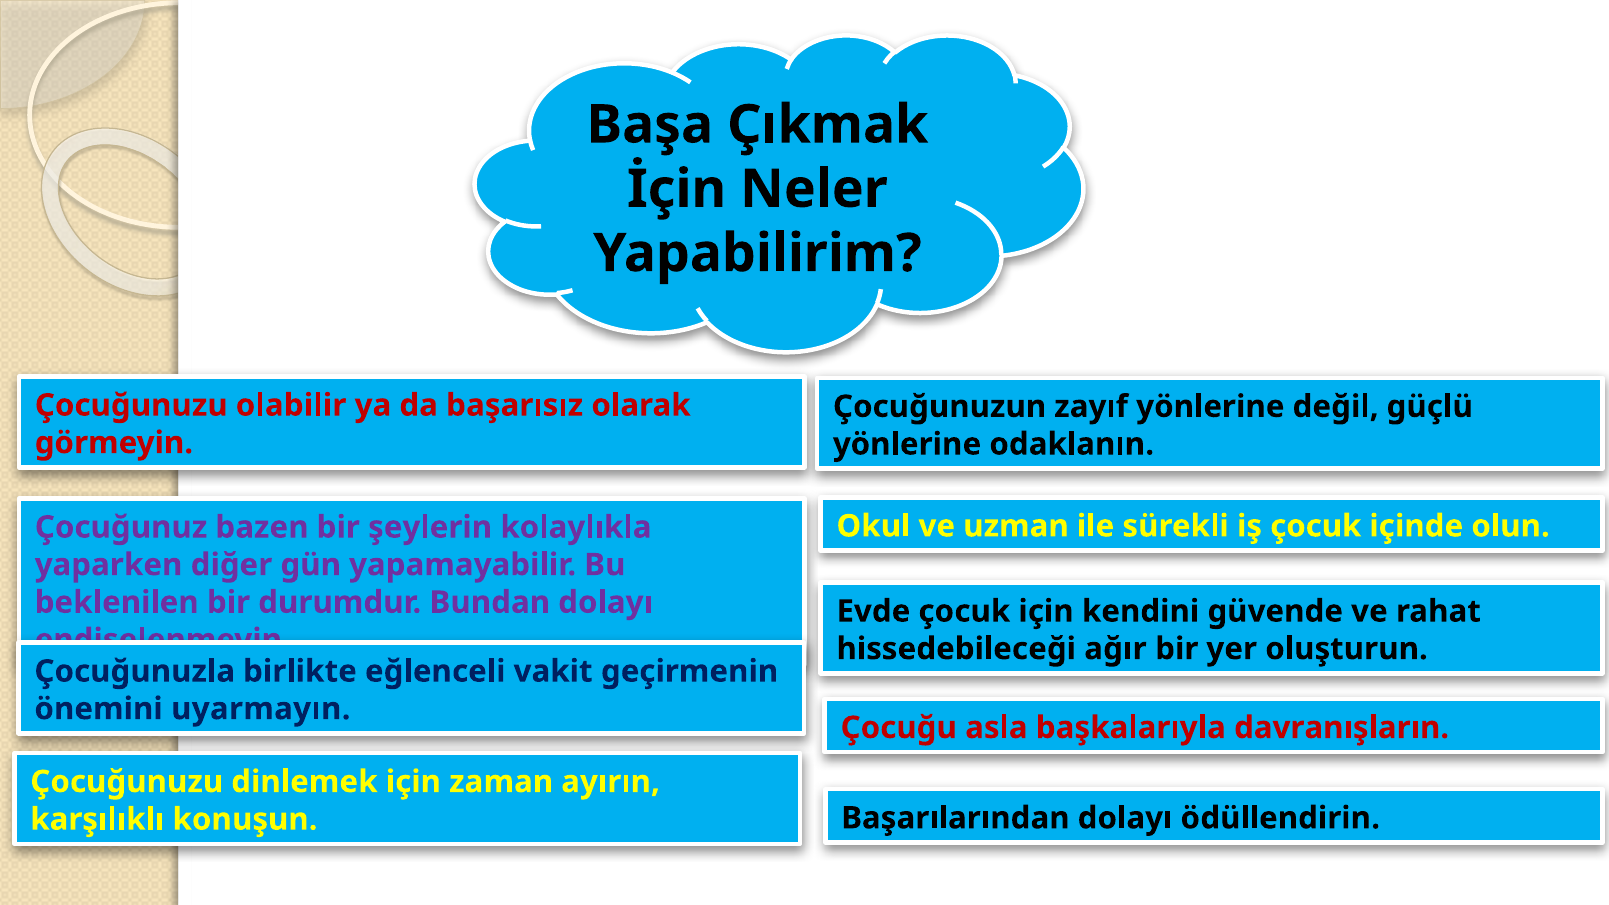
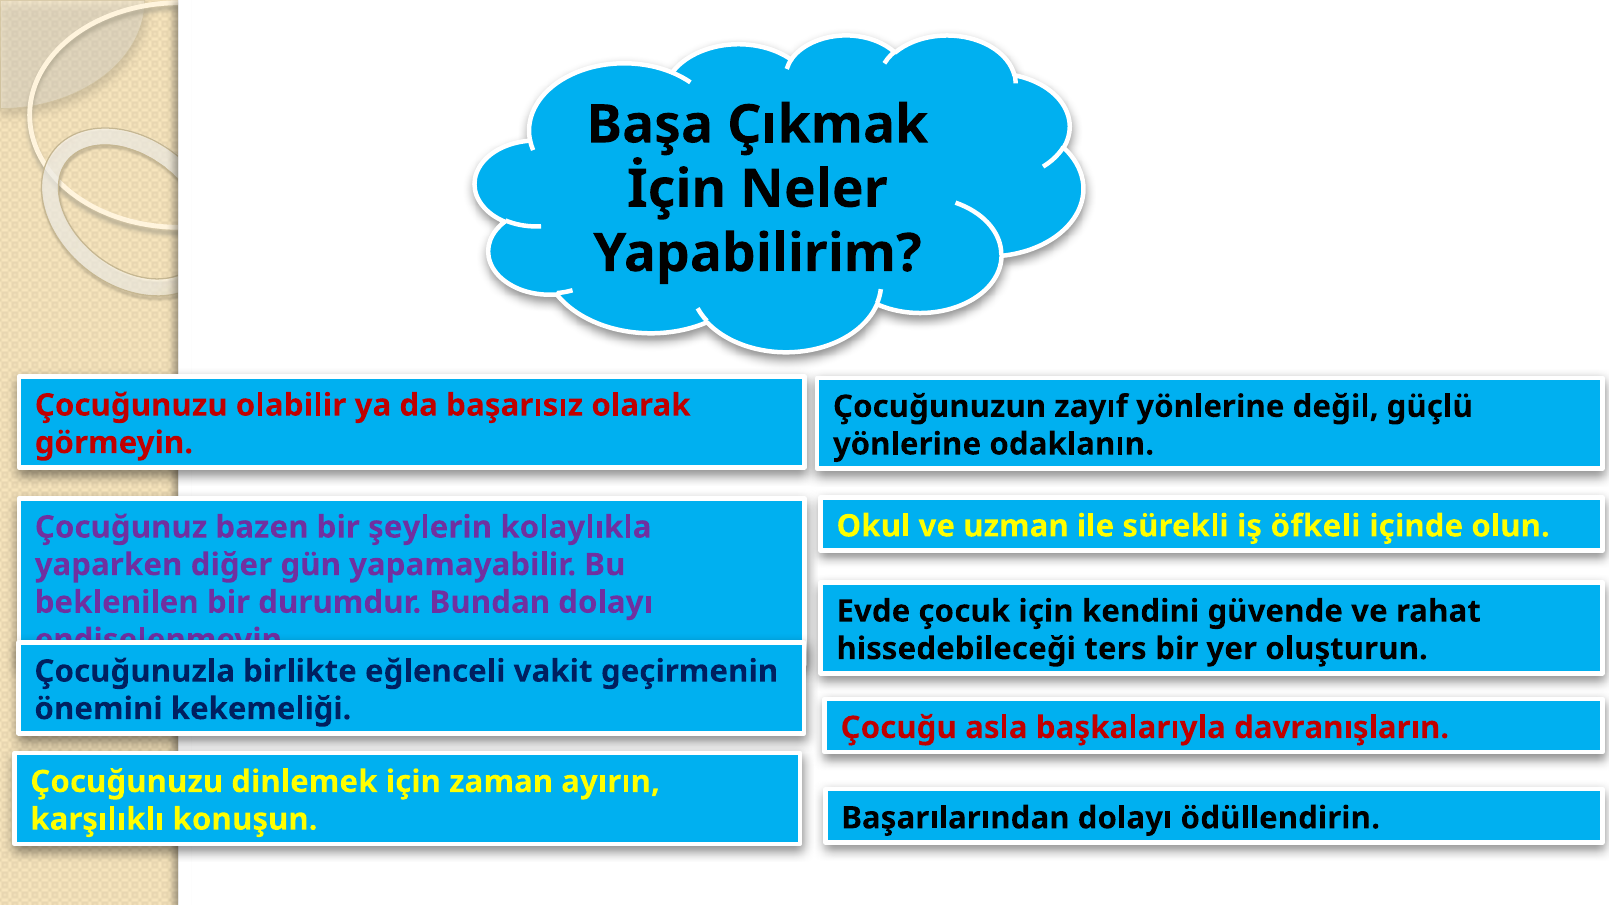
iş çocuk: çocuk -> öfkeli (1316, 526)
ağır: ağır -> ters (1115, 649)
uyarmayın: uyarmayın -> kekemeliği (261, 709)
